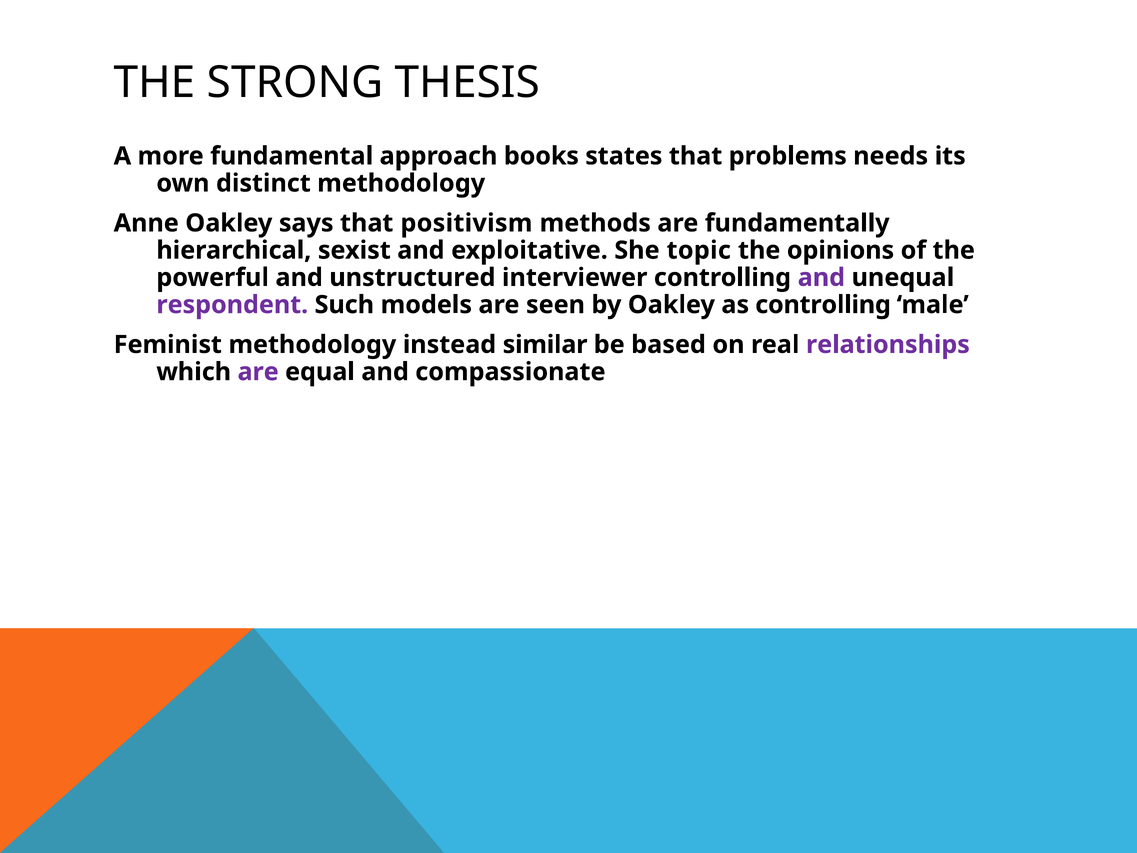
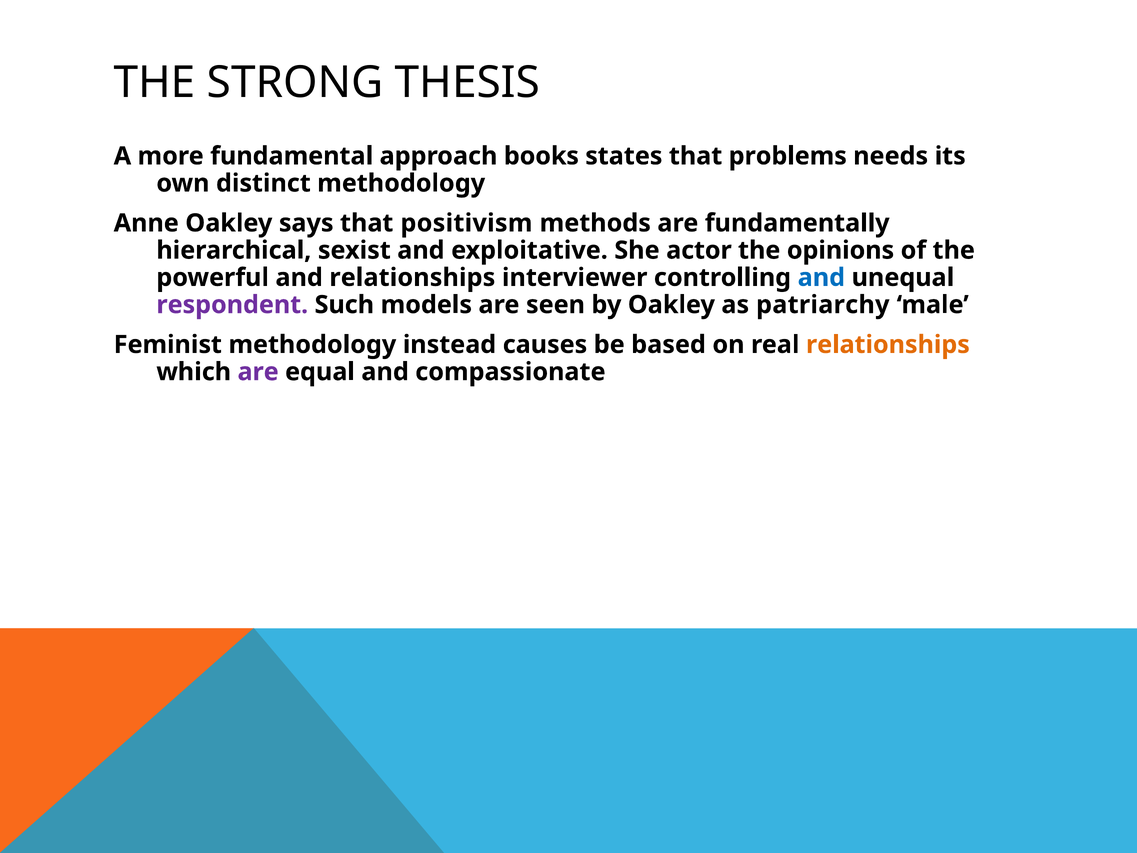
topic: topic -> actor (699, 250)
and unstructured: unstructured -> relationships (412, 277)
and colour: purple -> blue (821, 277)
as controlling: controlling -> patriarchy (823, 305)
similar: similar -> causes (545, 345)
relationships colour: purple -> orange (888, 345)
